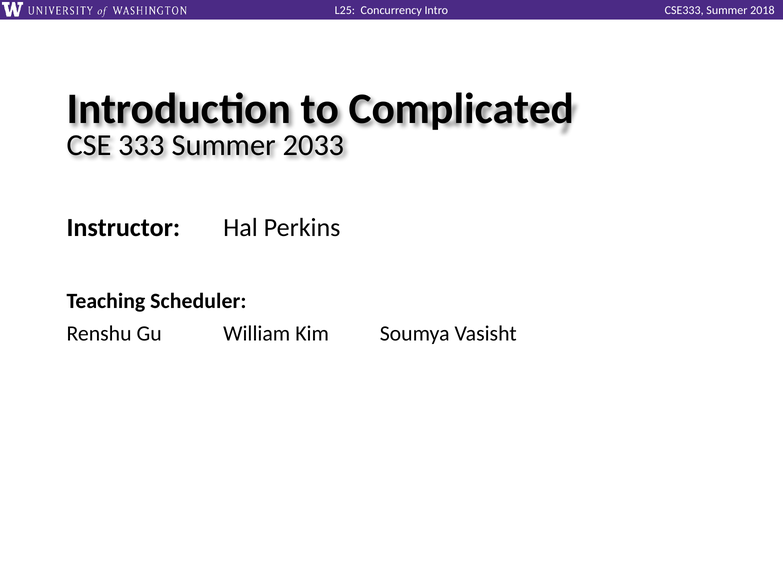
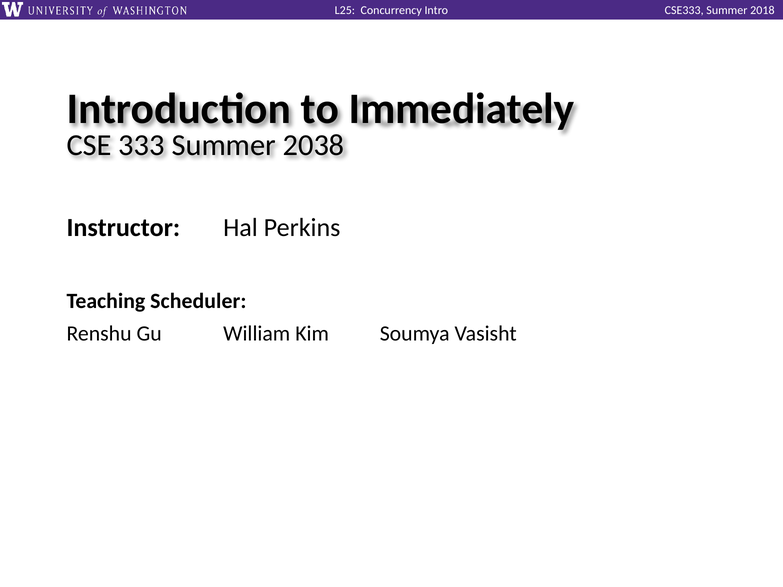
Complicated: Complicated -> Immediately (462, 109)
2033: 2033 -> 2038 (314, 145)
